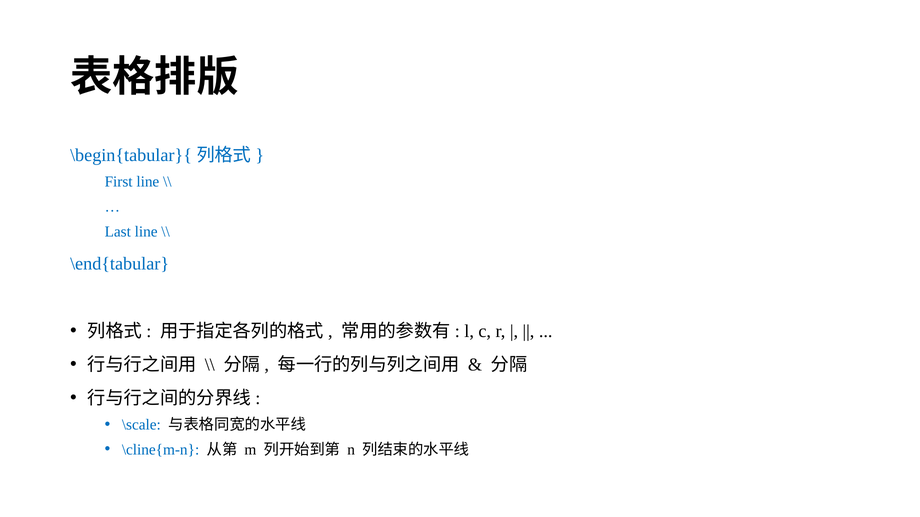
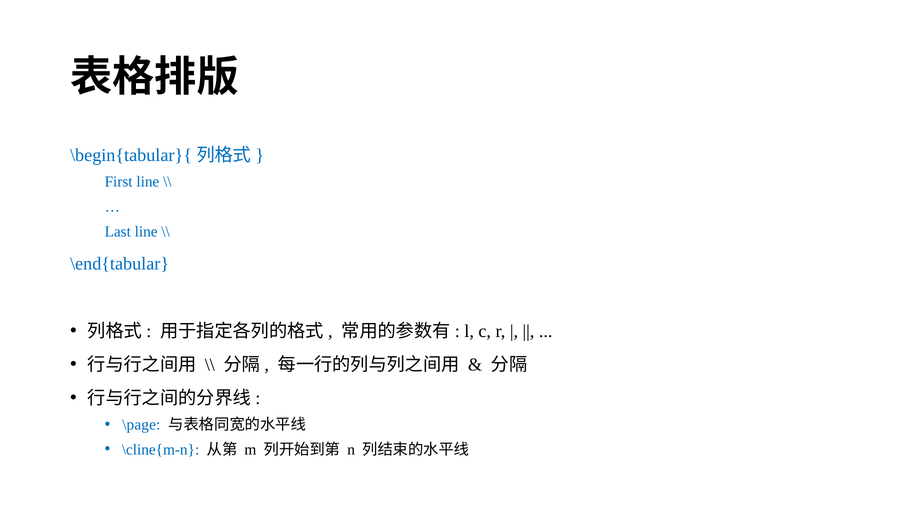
\scale: \scale -> \page (141, 425)
